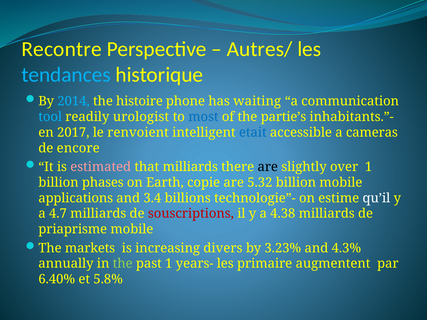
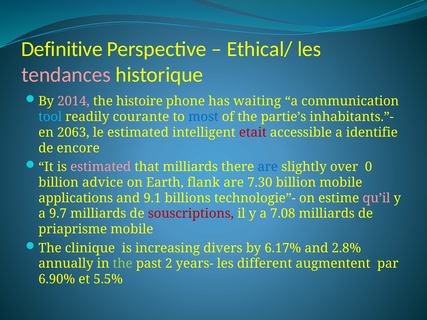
Recontre: Recontre -> Definitive (62, 49)
Autres/: Autres/ -> Ethical/ (260, 49)
tendances colour: light blue -> pink (66, 75)
2014 colour: light blue -> pink (74, 101)
urologist: urologist -> courante (141, 117)
2017: 2017 -> 2063 (73, 133)
le renvoient: renvoient -> estimated (138, 133)
etait colour: blue -> red (253, 133)
cameras: cameras -> identifie (372, 133)
are colour: black -> blue (268, 167)
over 1: 1 -> 0 (369, 167)
phases: phases -> advice (103, 183)
copie: copie -> flank (204, 183)
5.32: 5.32 -> 7.30 (260, 183)
3.4: 3.4 -> 9.1 (152, 198)
qu’il colour: white -> pink (376, 198)
4.7: 4.7 -> 9.7 (58, 214)
4.38: 4.38 -> 7.08 (283, 214)
markets: markets -> clinique (90, 248)
3.23%: 3.23% -> 6.17% (283, 248)
4.3%: 4.3% -> 2.8% (346, 248)
past 1: 1 -> 2 (169, 264)
primaire: primaire -> different (265, 264)
6.40%: 6.40% -> 6.90% (57, 280)
5.8%: 5.8% -> 5.5% (108, 280)
